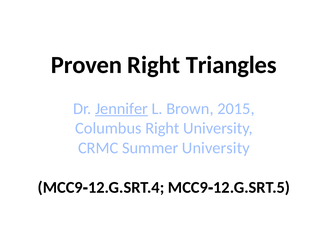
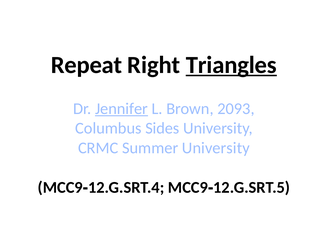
Proven: Proven -> Repeat (86, 65)
Triangles underline: none -> present (231, 65)
2015: 2015 -> 2093 (236, 109)
Columbus Right: Right -> Sides (162, 128)
